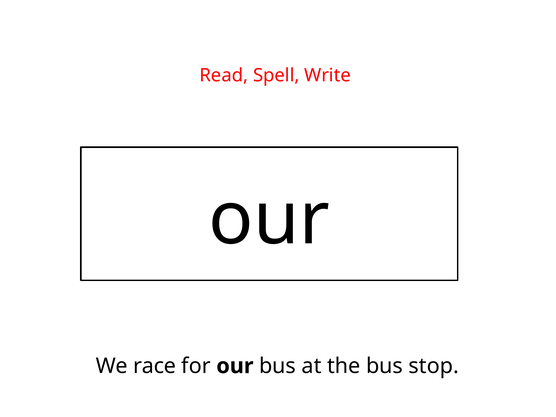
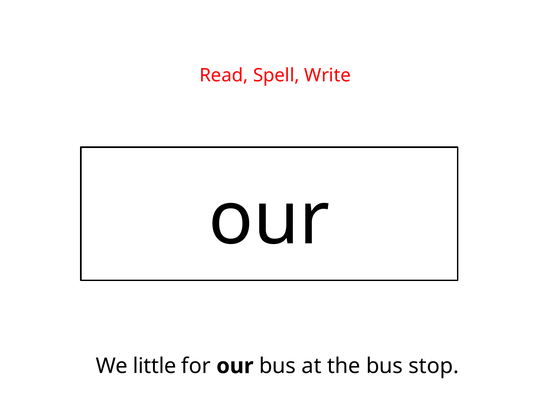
race: race -> little (155, 366)
